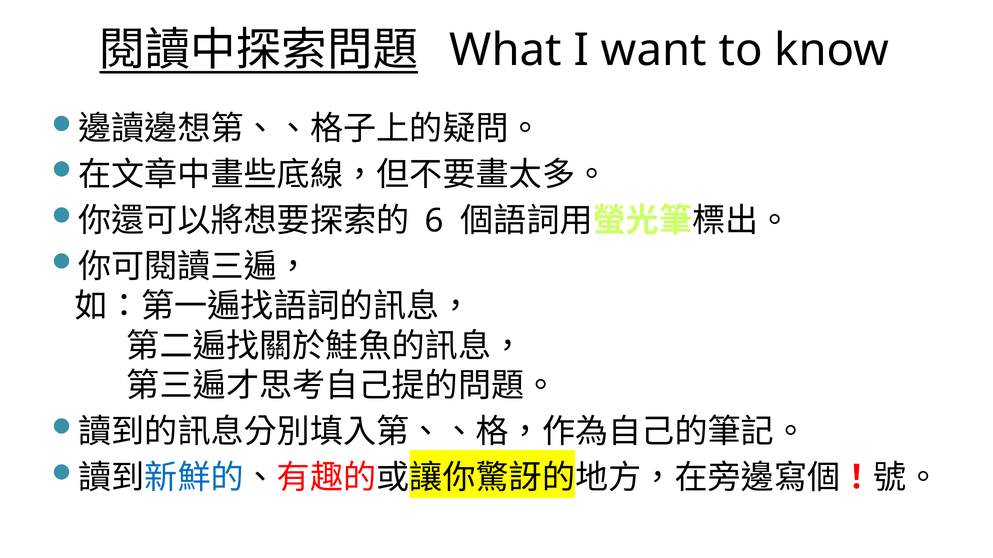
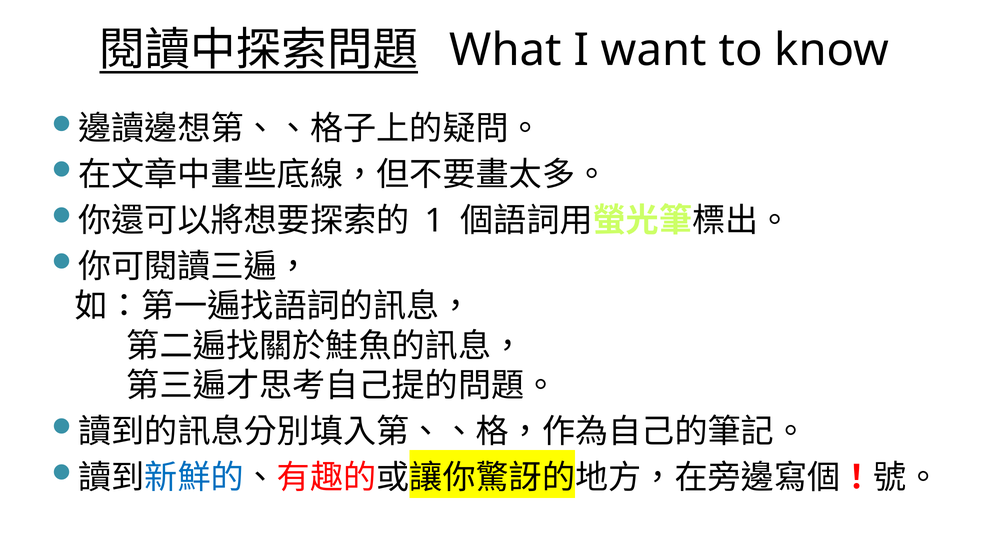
6: 6 -> 1 (434, 221)
